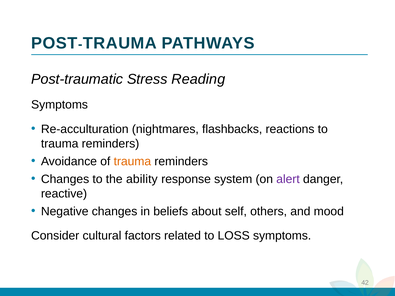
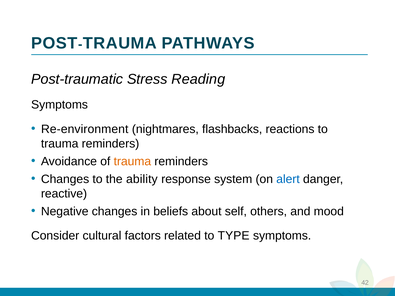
Re-acculturation: Re-acculturation -> Re-environment (85, 129)
alert colour: purple -> blue (288, 179)
LOSS: LOSS -> TYPE (234, 236)
